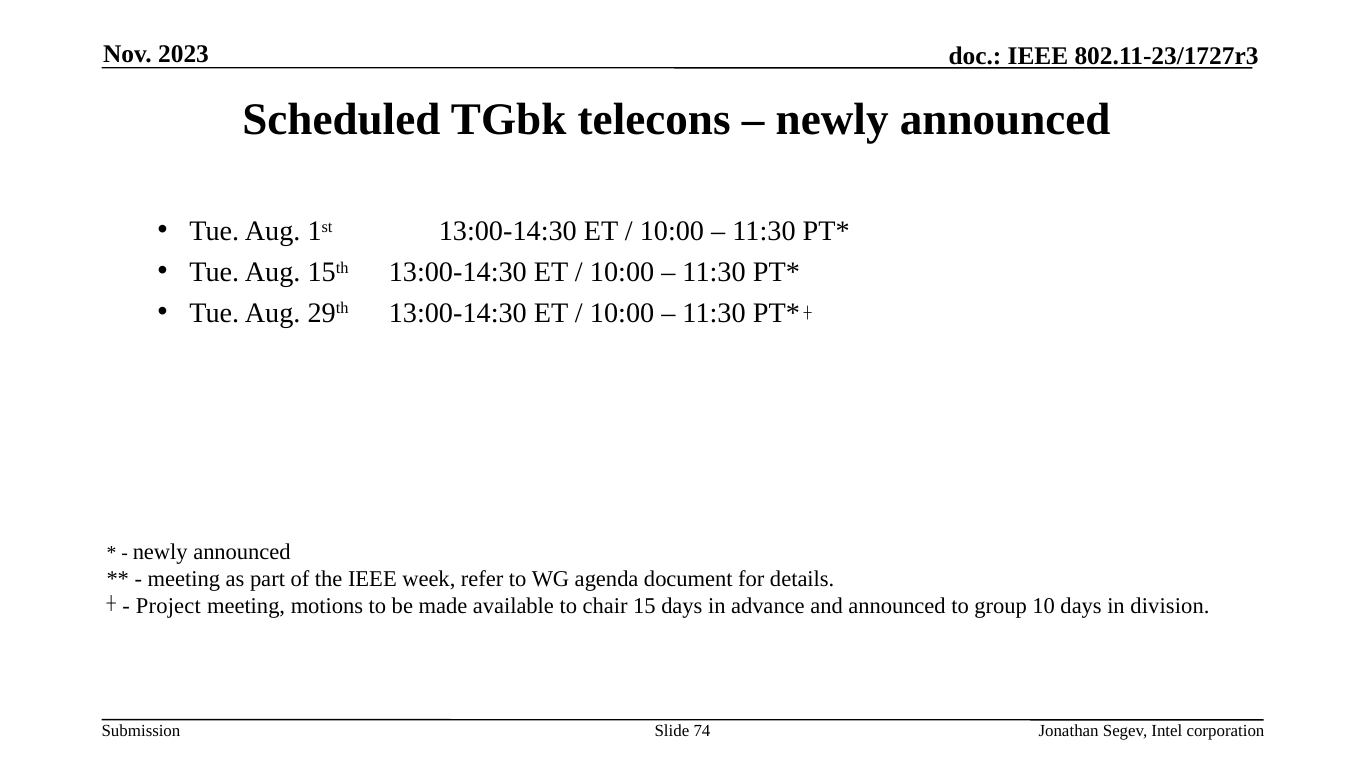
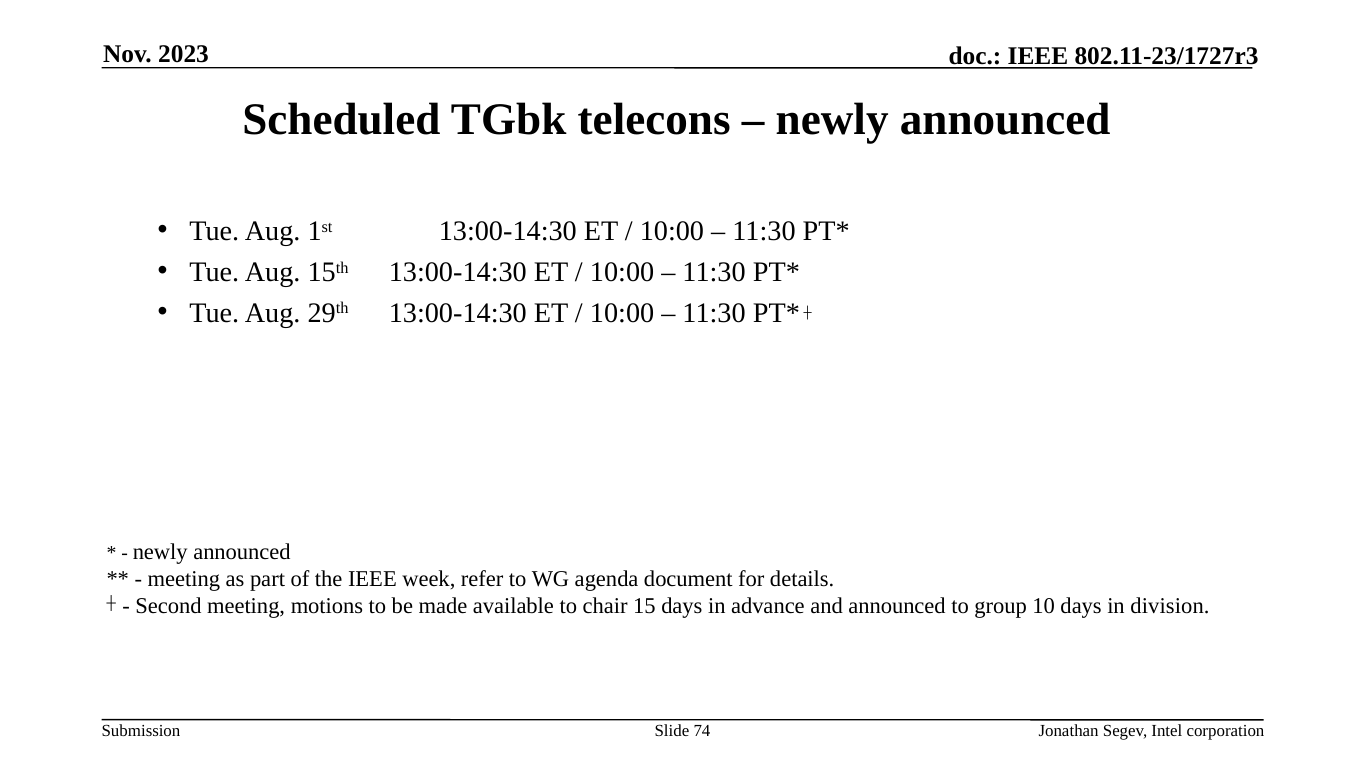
Project: Project -> Second (168, 606)
